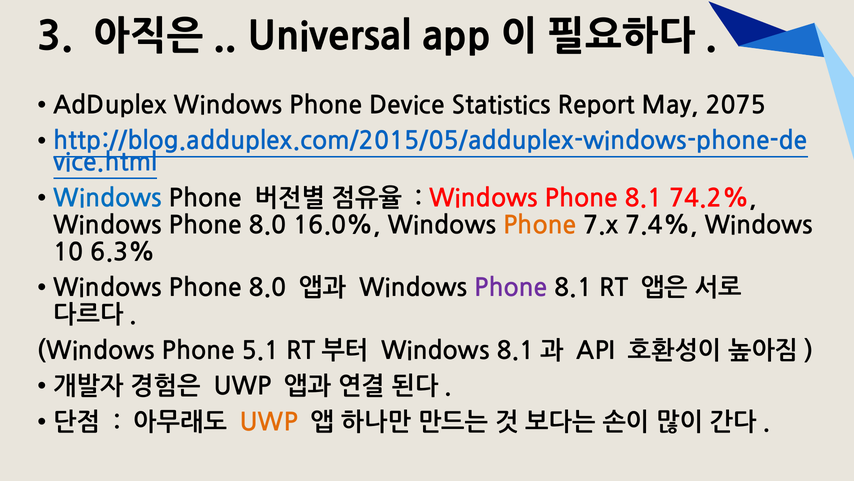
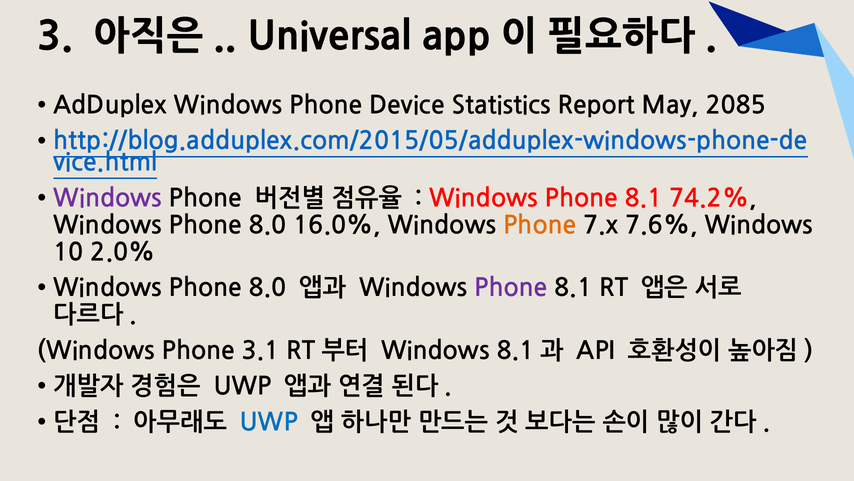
2075: 2075 -> 2085 (736, 105)
Windows colour: blue -> purple (108, 198)
7.4%: 7.4% -> 7.6% (662, 225)
6.3%: 6.3% -> 2.0% (123, 252)
5.1: 5.1 -> 3.1 (261, 350)
UWP colour: orange -> blue (269, 422)
